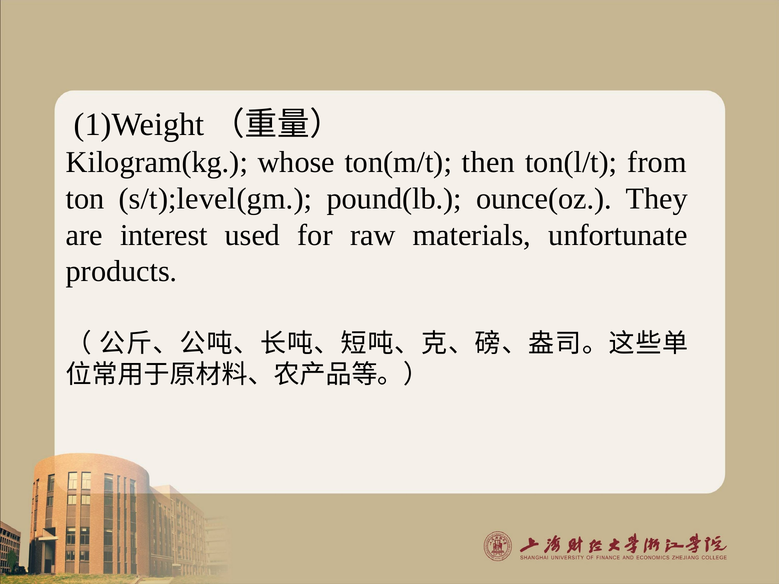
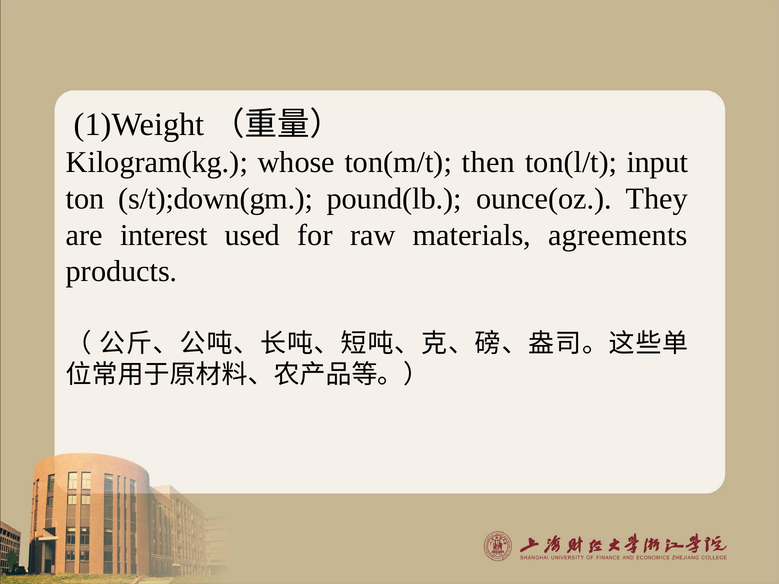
from: from -> input (657, 162)
s/t);level(gm: s/t);level(gm -> s/t);down(gm (216, 199)
unfortunate: unfortunate -> agreements (618, 235)
